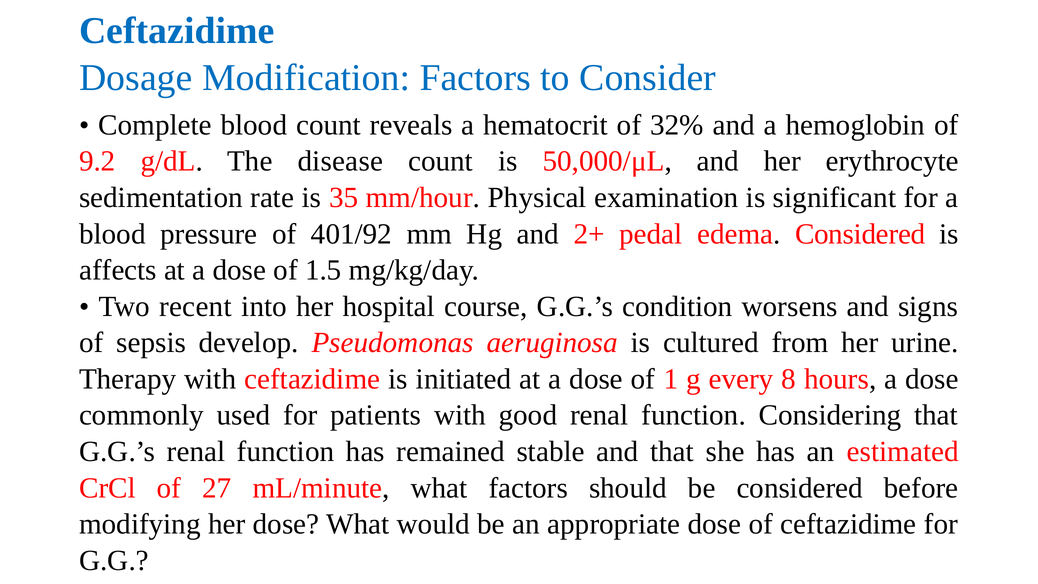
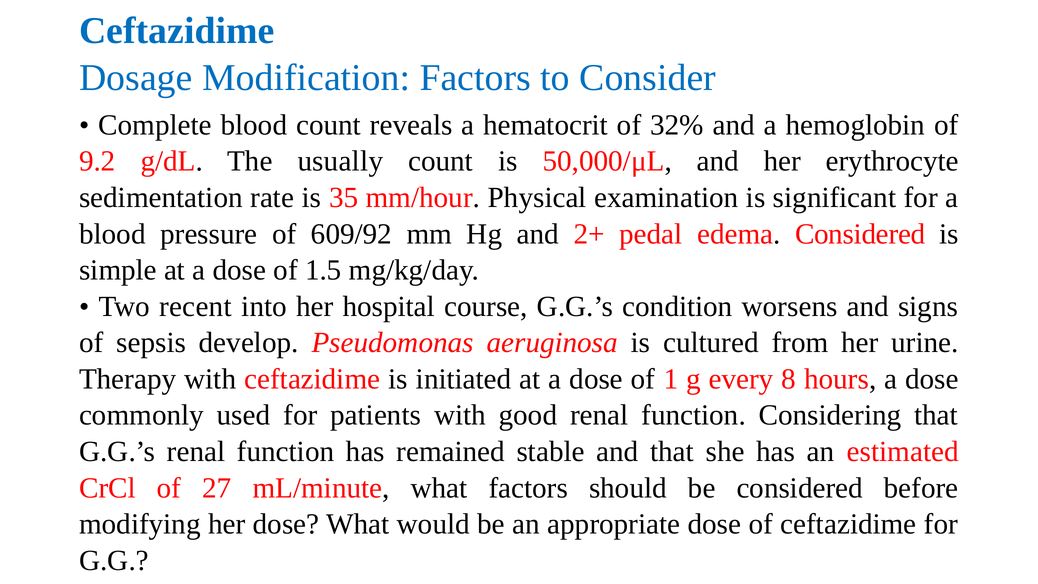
disease: disease -> usually (340, 161)
401/92: 401/92 -> 609/92 (351, 234)
affects: affects -> simple (118, 270)
